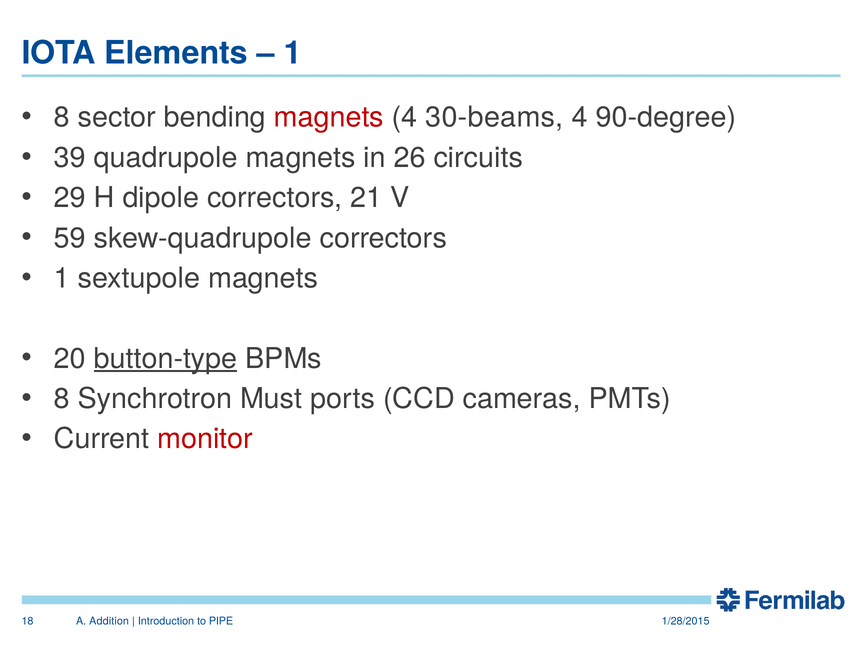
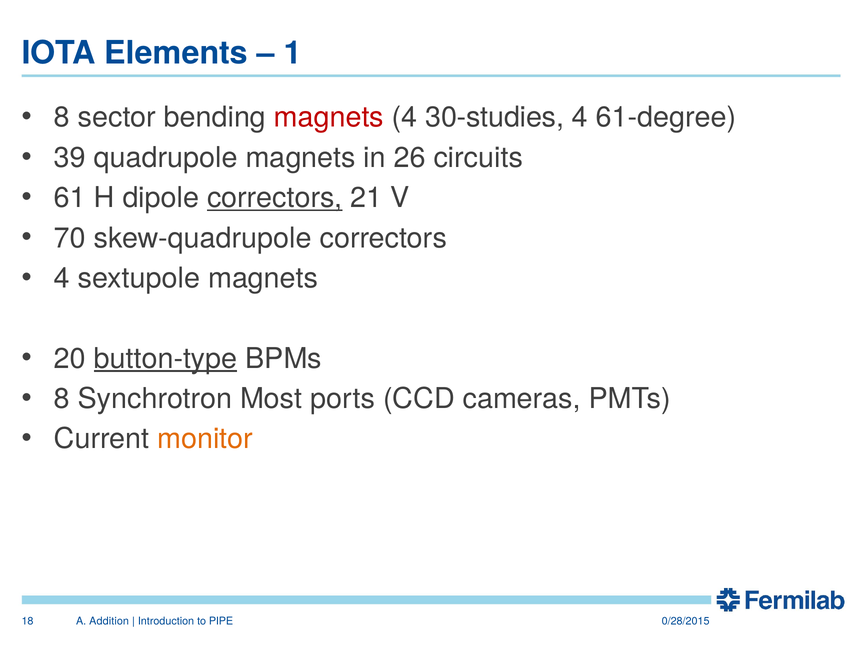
30-beams: 30-beams -> 30-studies (495, 118)
90-degree: 90-degree -> 61-degree (666, 118)
29: 29 -> 61 (70, 198)
correctors underline: none -> present (275, 198)
59: 59 -> 70 (70, 238)
1: 1 -> 4 (62, 278)
Must: Must -> Most (271, 399)
monitor colour: red -> orange (205, 439)
1/28/2015: 1/28/2015 -> 0/28/2015 (686, 621)
